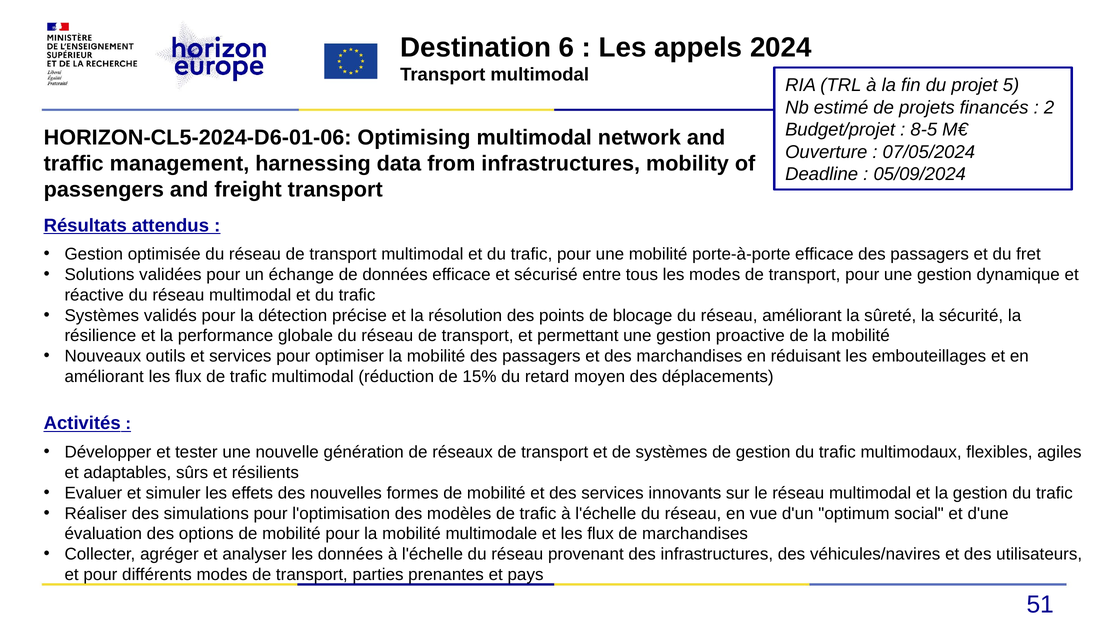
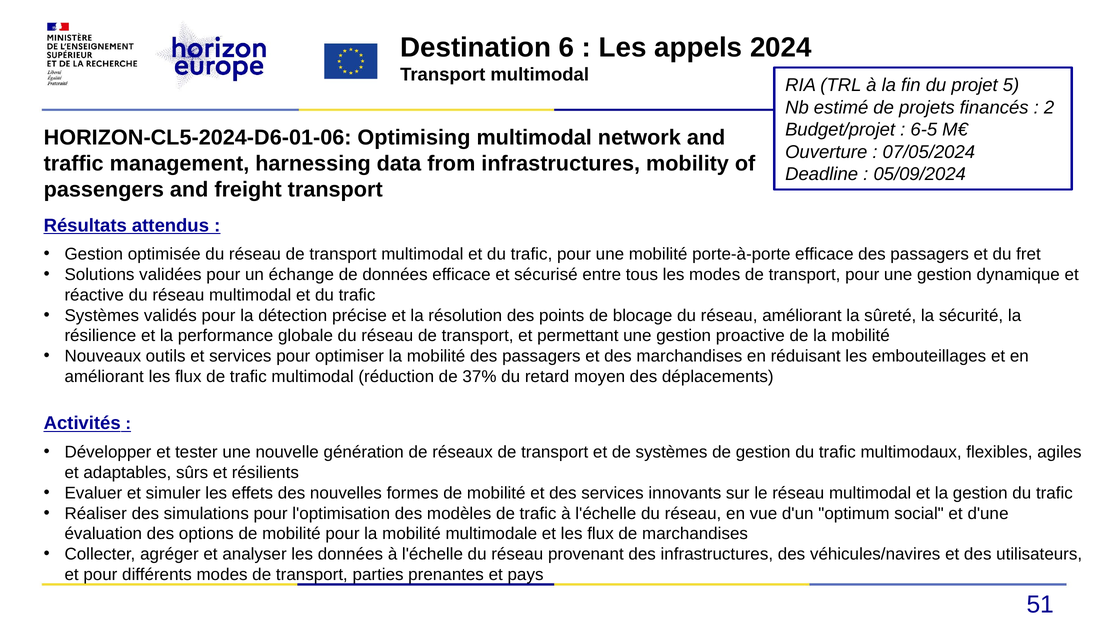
8-5: 8-5 -> 6-5 (924, 130)
15%: 15% -> 37% (479, 377)
